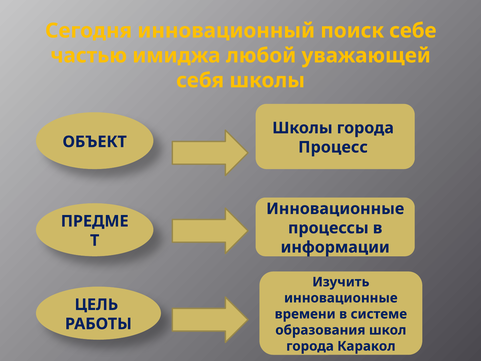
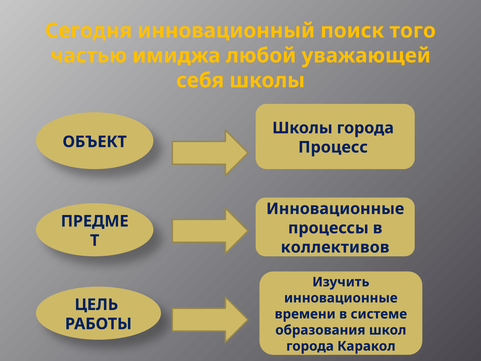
себе: себе -> того (413, 31)
информации: информации -> коллективов (335, 247)
